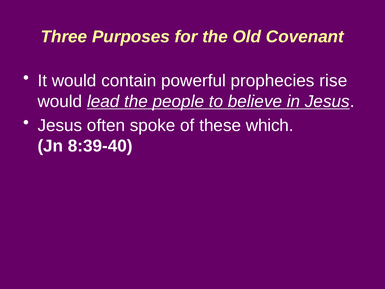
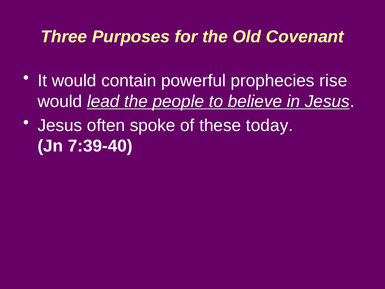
which: which -> today (270, 125)
8:39-40: 8:39-40 -> 7:39-40 (100, 146)
